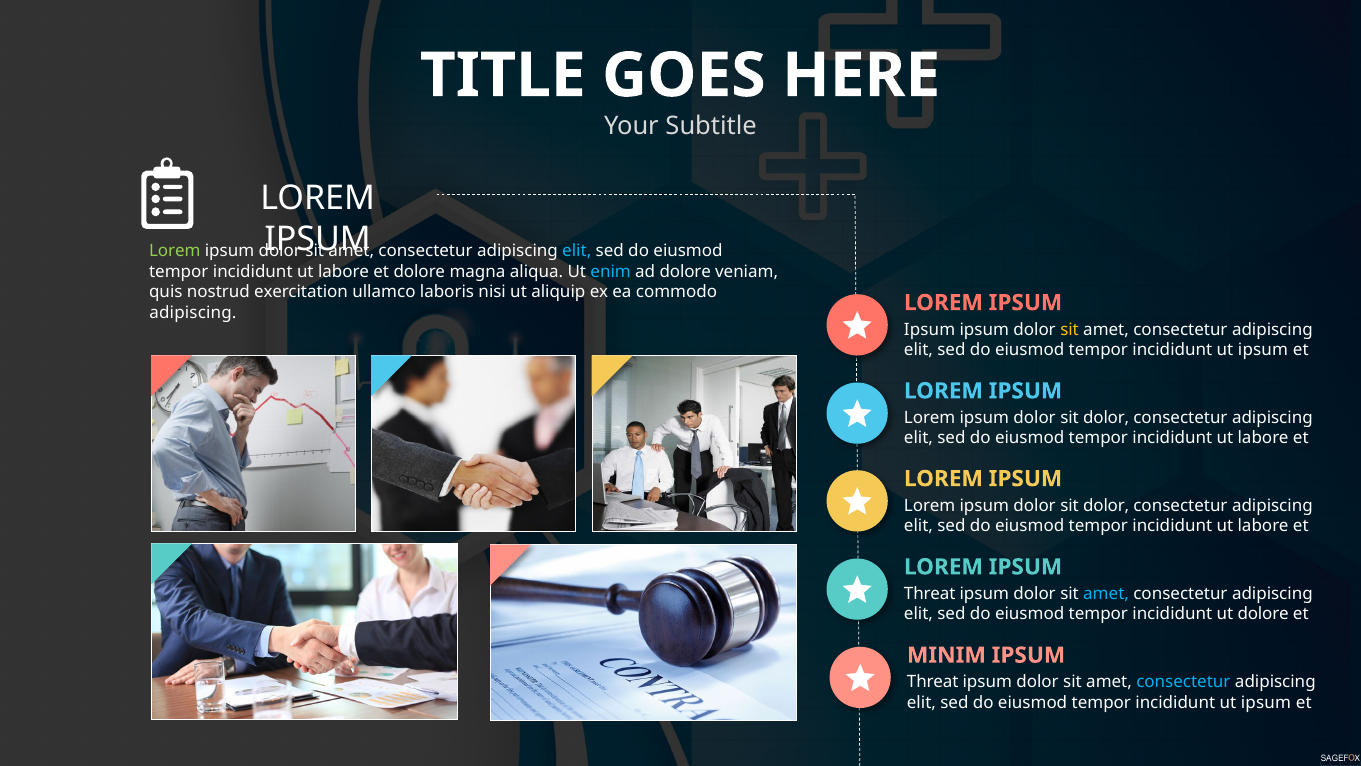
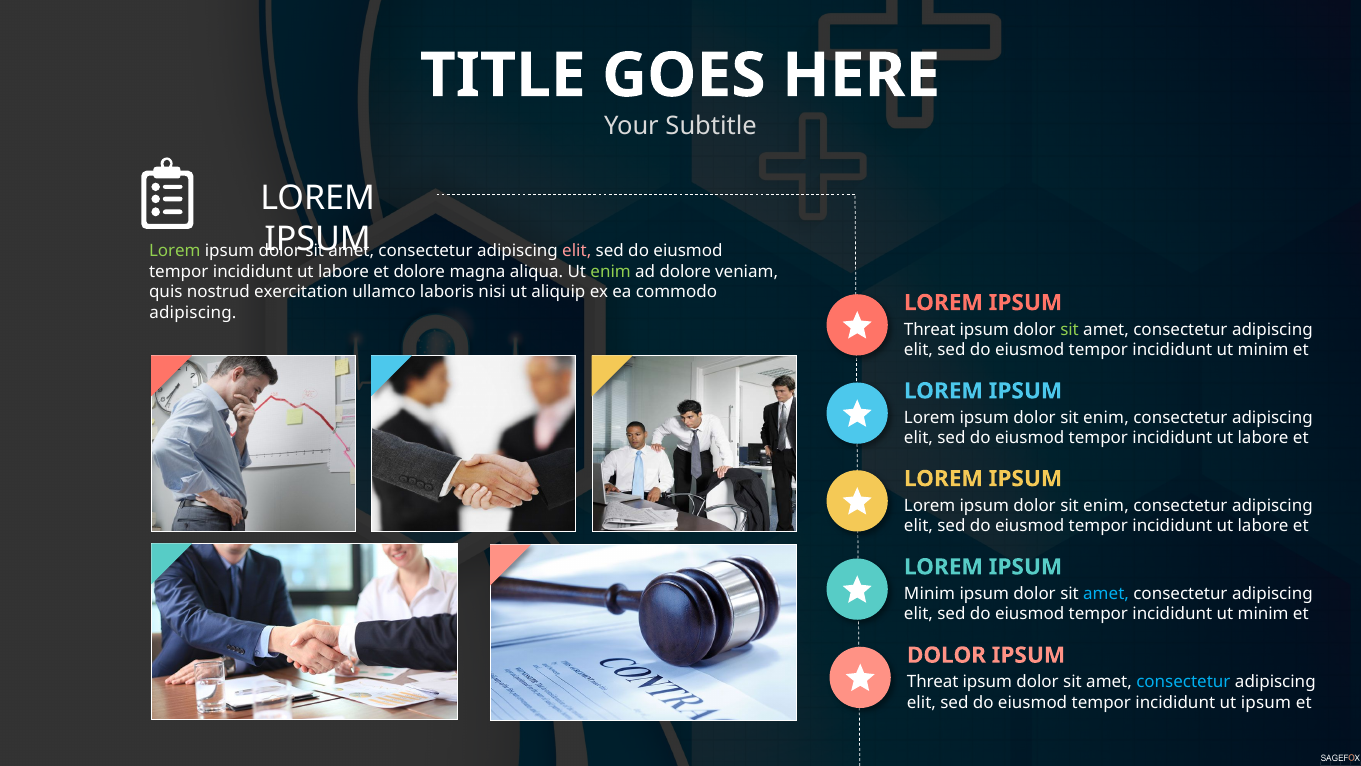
elit colour: light blue -> pink (577, 251)
enim colour: light blue -> light green (611, 272)
Ipsum: Ipsum -> Threat (930, 329)
sit colour: yellow -> light green (1070, 329)
ipsum: ipsum -> minim (1263, 350)
dolor: dolor -> enim (1106, 418)
dolor: dolor -> enim (1106, 505)
Threat: Threat -> Minim (930, 593)
dolore: dolore -> minim (1263, 614)
MINIM: MINIM -> DOLOR (946, 655)
